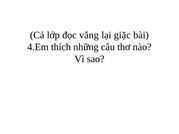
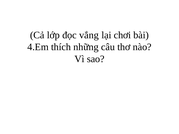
giặc: giặc -> chơi (122, 35)
